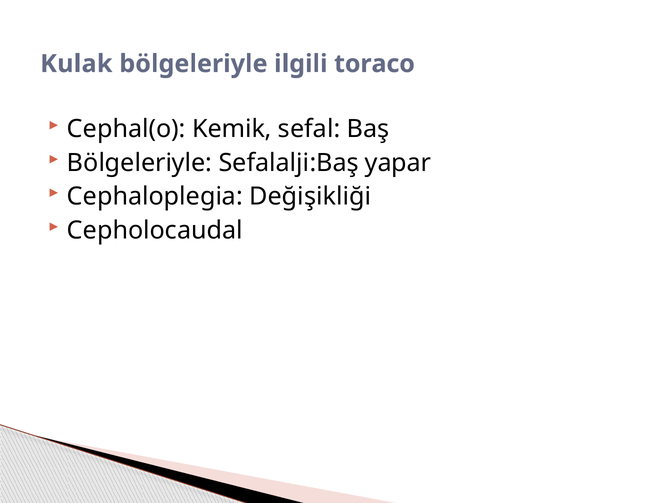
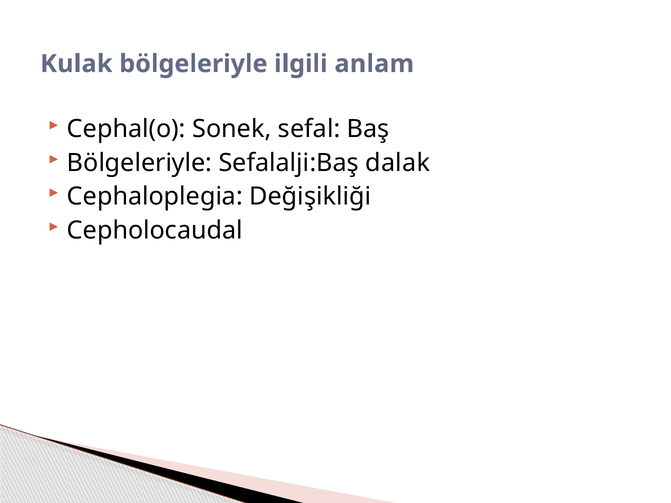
toraco: toraco -> anlam (374, 64)
Kemik: Kemik -> Sonek (232, 129)
yapar: yapar -> dalak (398, 163)
